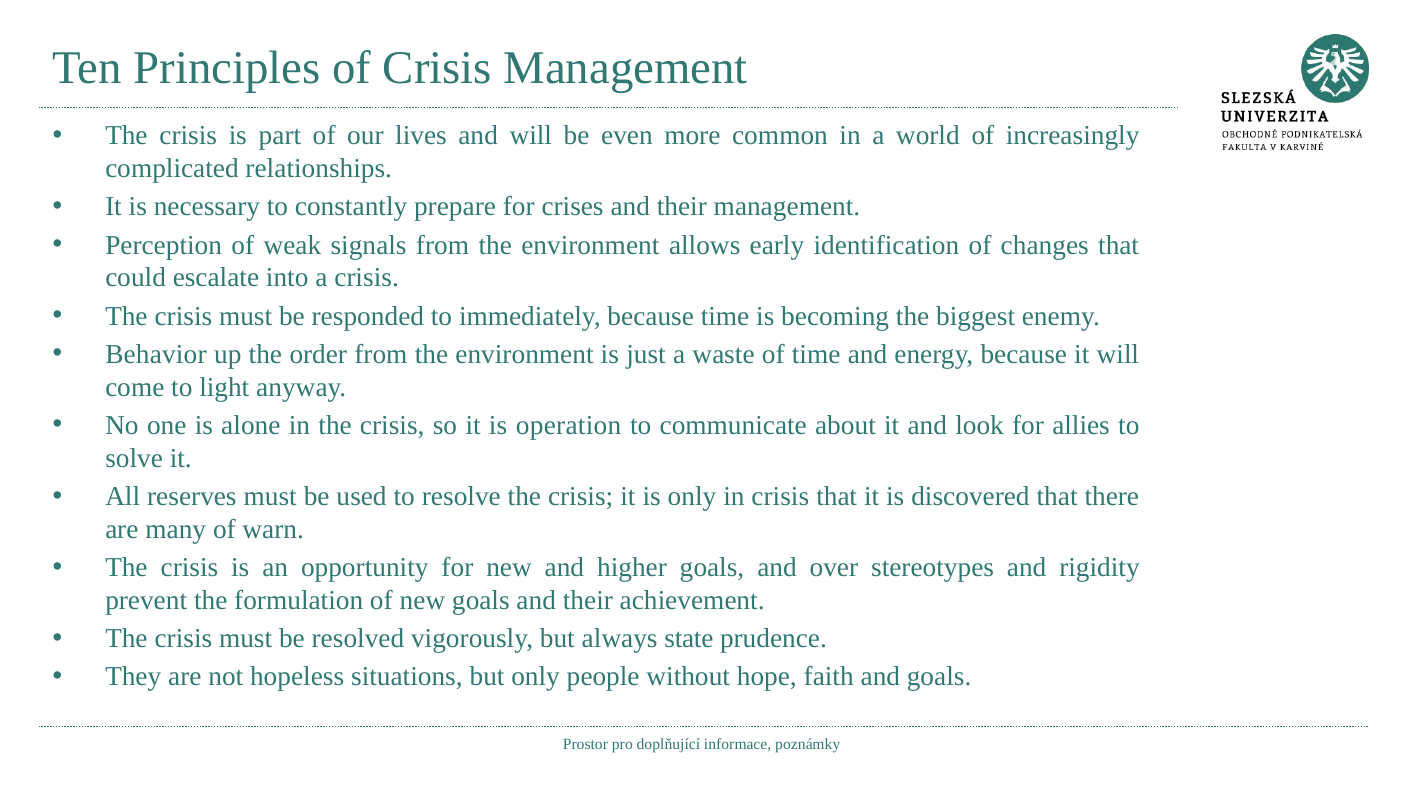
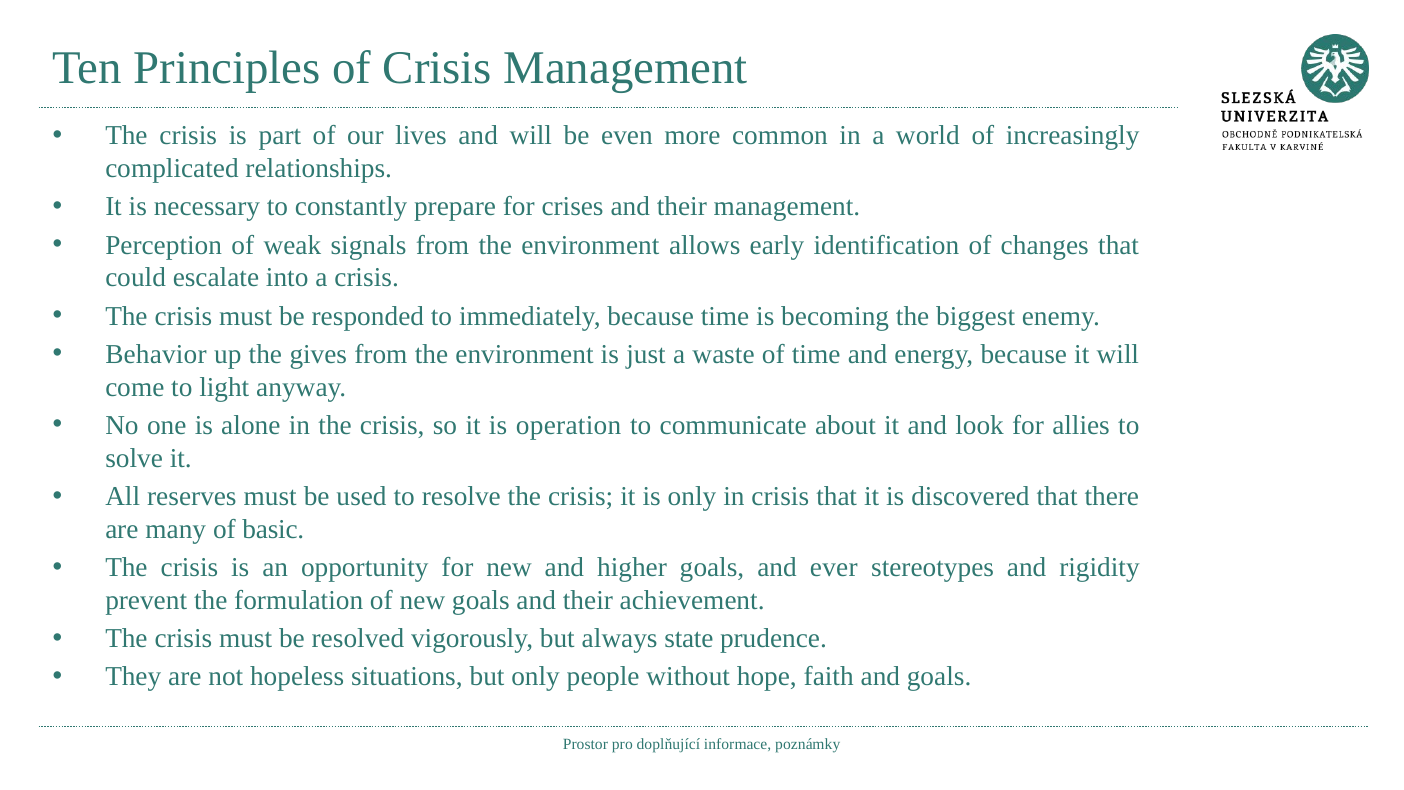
order: order -> gives (318, 354)
warn: warn -> basic (273, 529)
over: over -> ever (834, 567)
